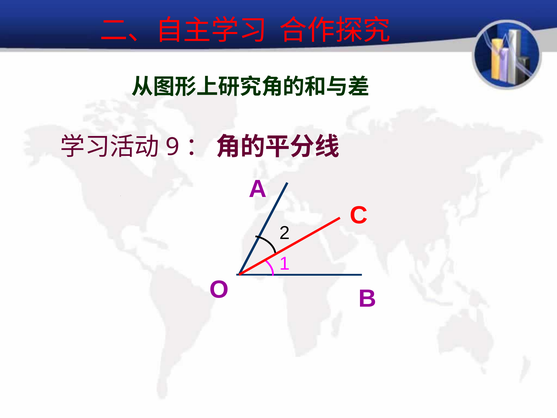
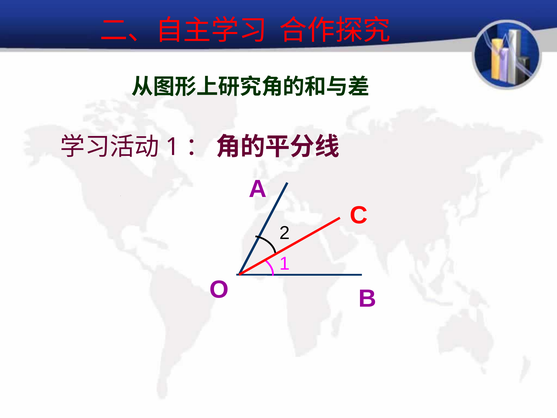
9: 9 -> 1 (172, 147)
